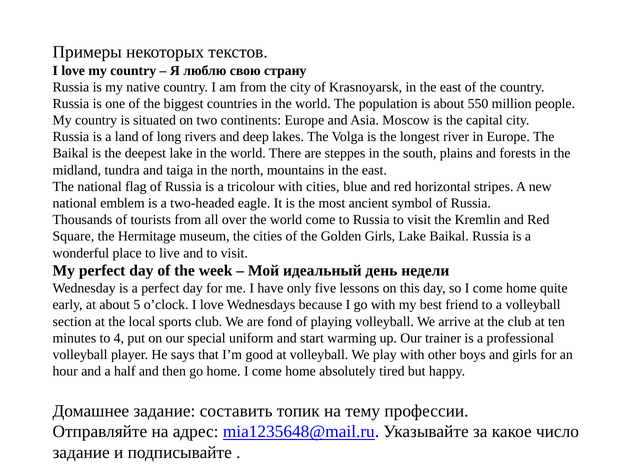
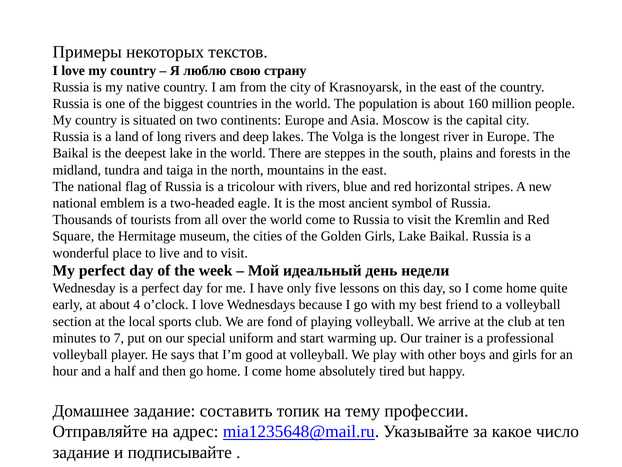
550: 550 -> 160 (478, 104)
with cities: cities -> rivers (323, 186)
5: 5 -> 4 (137, 305)
4: 4 -> 7 (119, 338)
